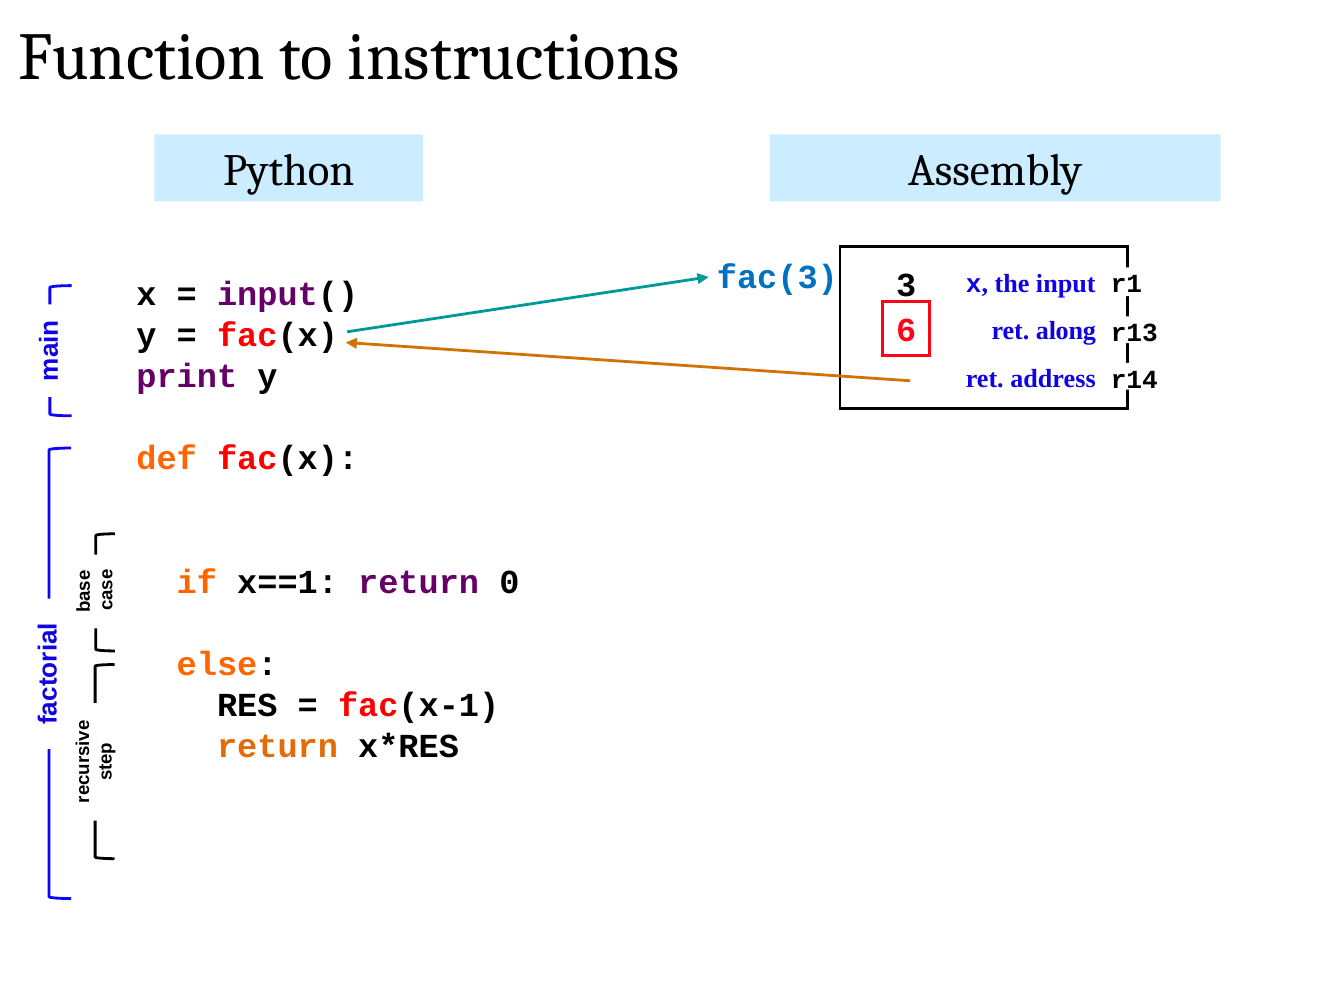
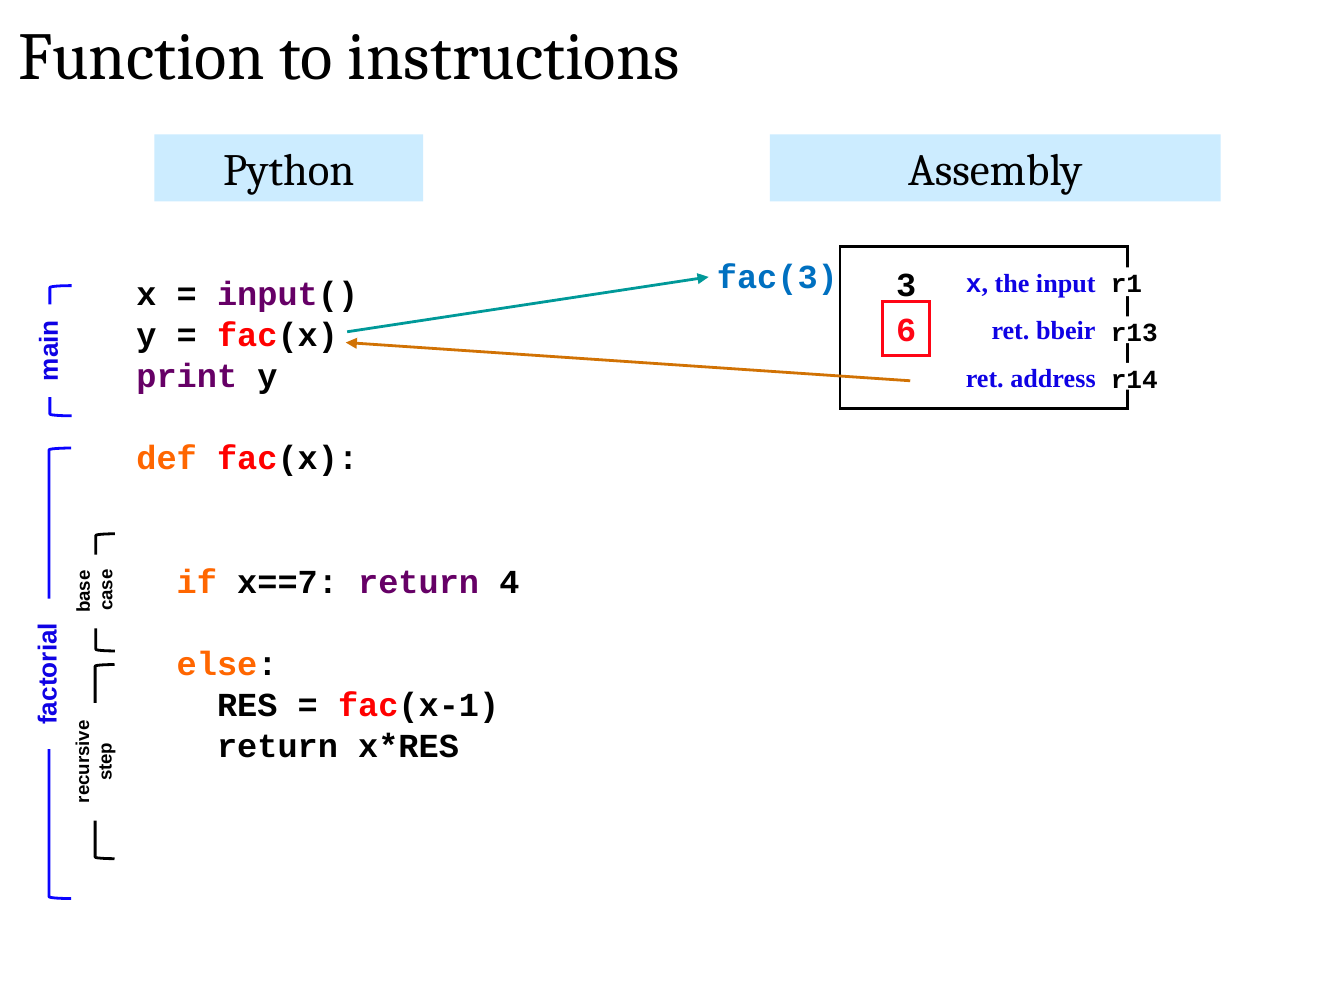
along: along -> bbeir (1066, 331)
x==1: x==1 -> x==7 (288, 582)
0: 0 -> 4 (509, 582)
return colour: orange -> black (278, 746)
